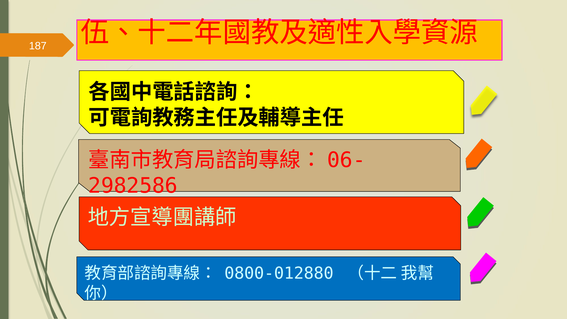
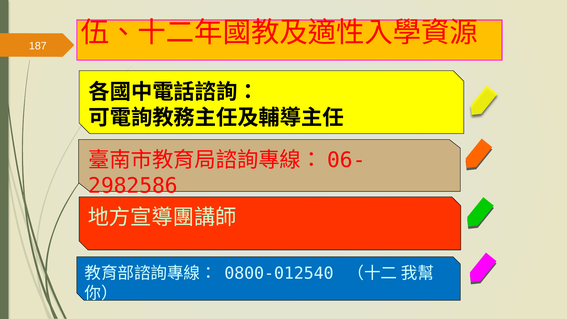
0800-012880: 0800-012880 -> 0800-012540 (279, 273)
